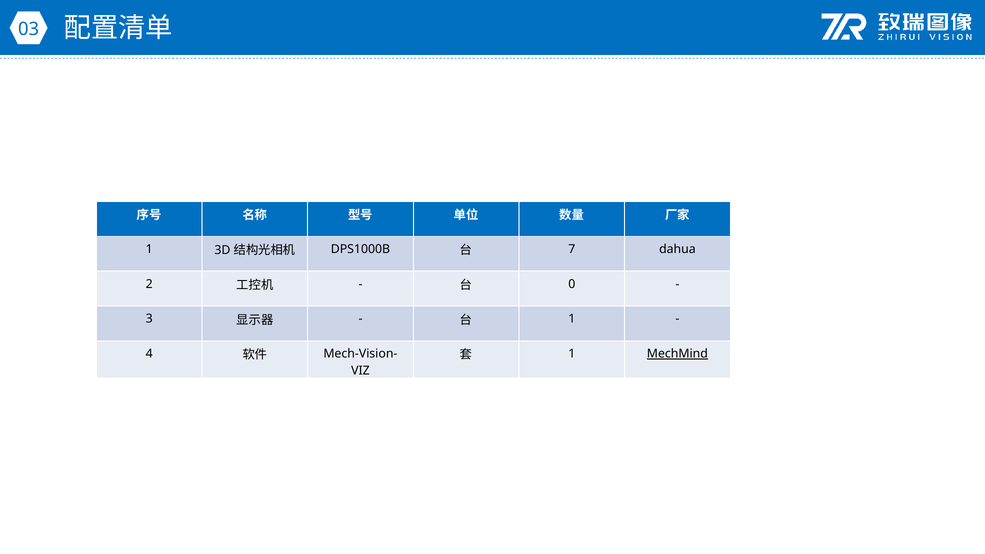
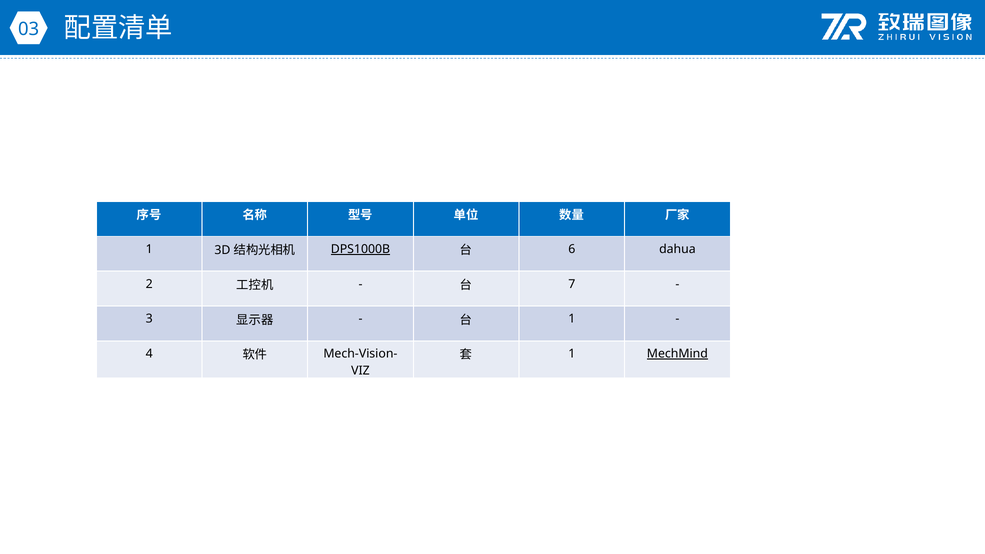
DPS1000B underline: none -> present (360, 249)
7: 7 -> 6 (572, 249)
0: 0 -> 7 (572, 284)
